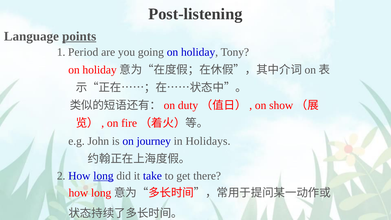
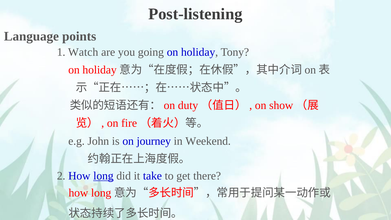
points underline: present -> none (79, 36)
Period: Period -> Watch (83, 52)
Holidays: Holidays -> Weekend (208, 141)
